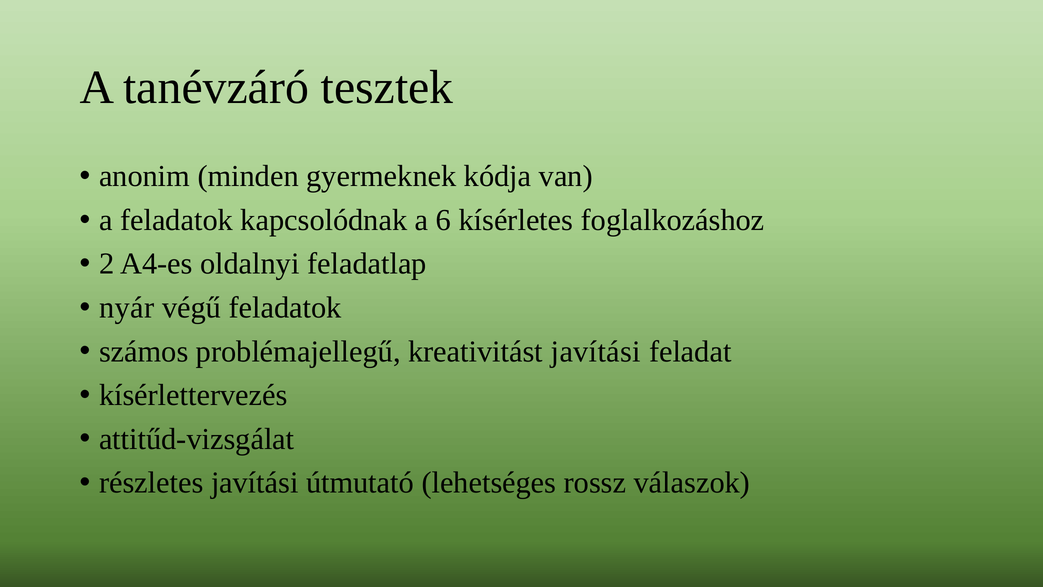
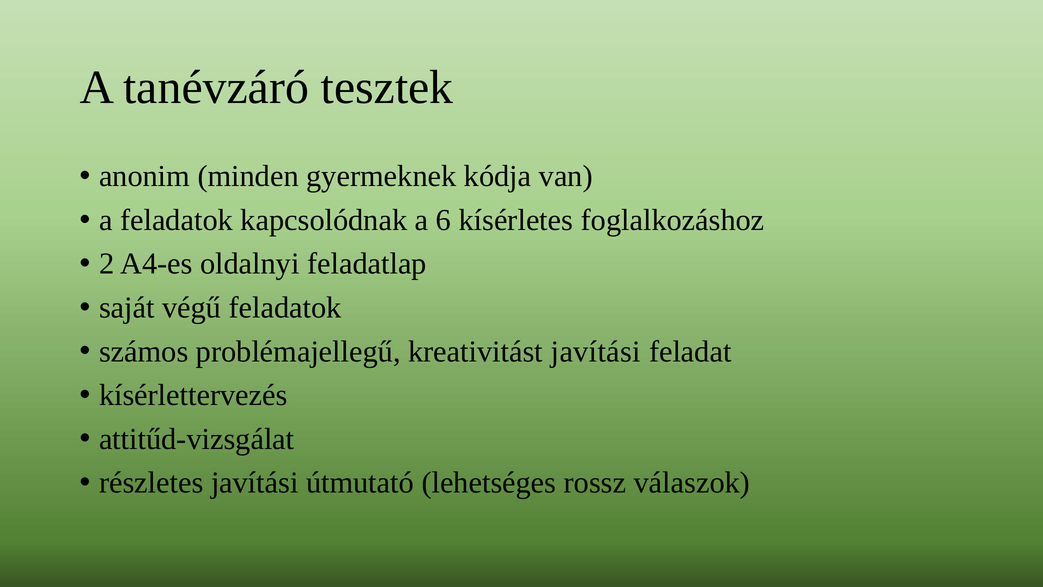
nyár: nyár -> saját (127, 308)
